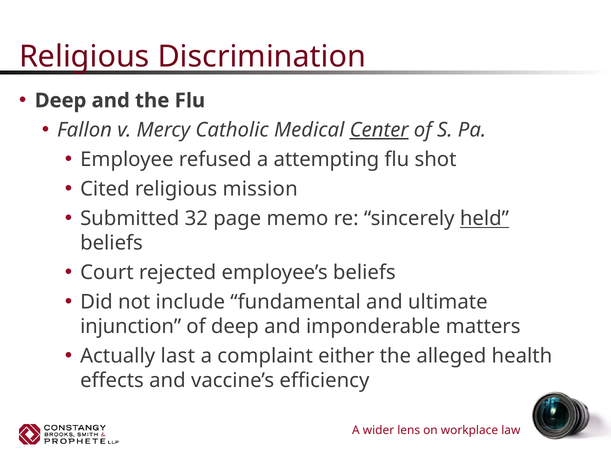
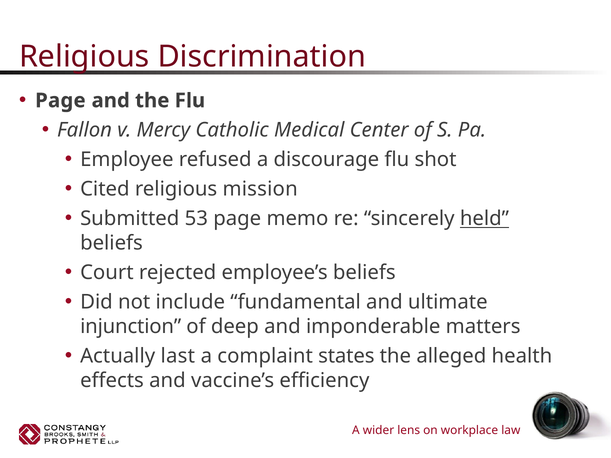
Deep: Deep -> Page (60, 101)
Center underline: present -> none (379, 130)
attempting: attempting -> discourage (326, 160)
32: 32 -> 53 (196, 219)
either: either -> states (346, 356)
